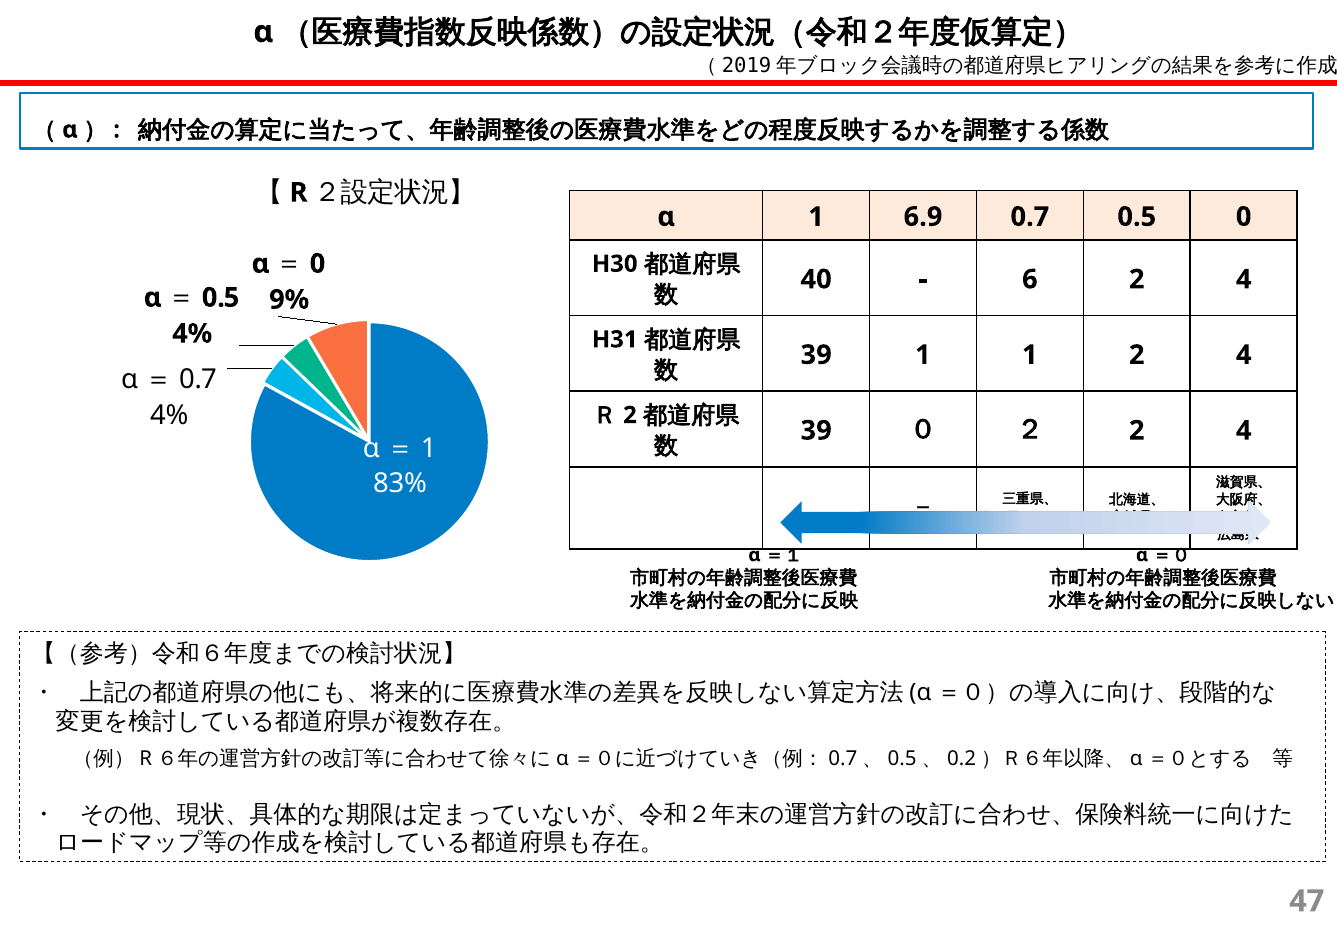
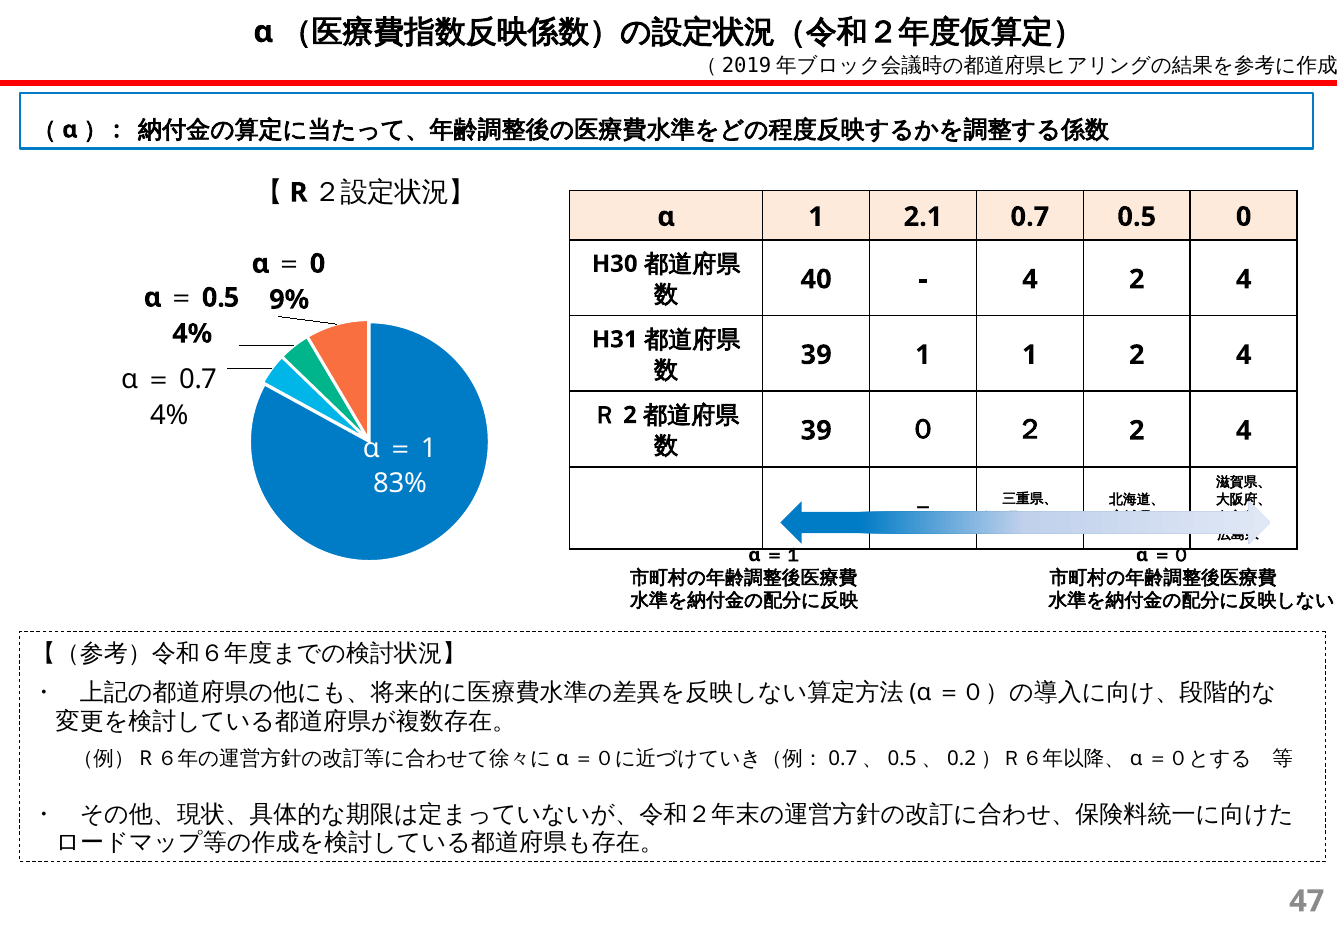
6.9: 6.9 -> 2.1 (923, 217)
6: 6 -> 4 (1030, 280)
